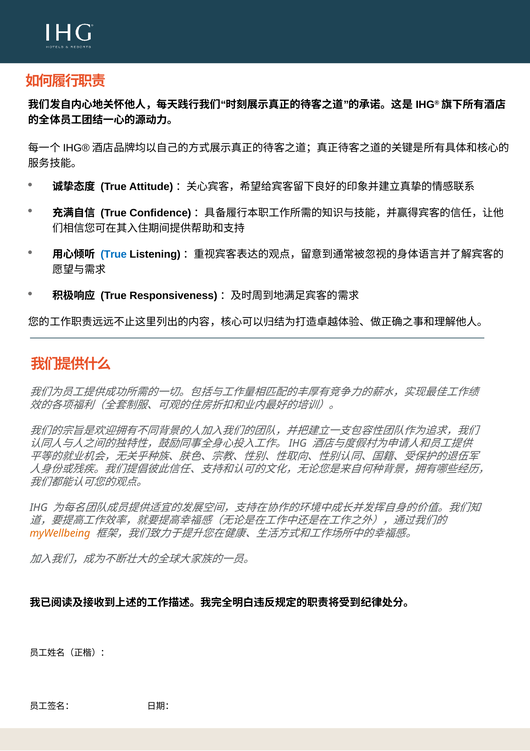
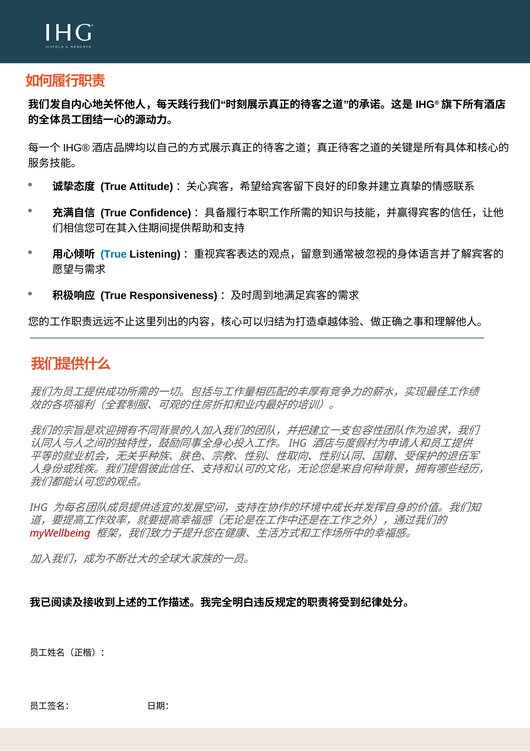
myWellbeing colour: orange -> red (60, 533)
